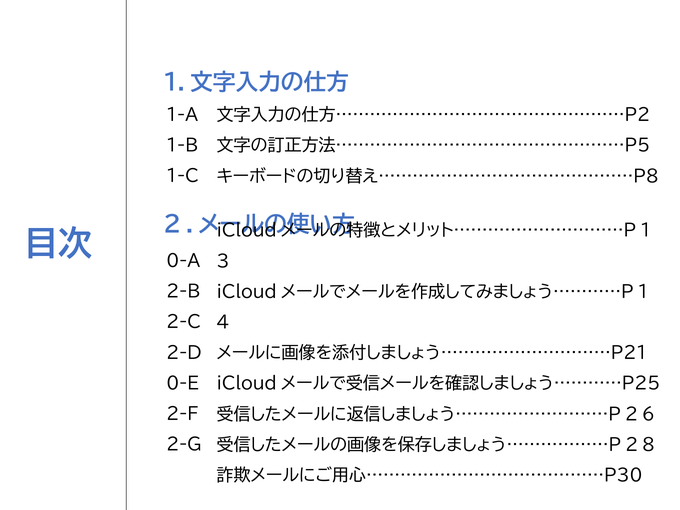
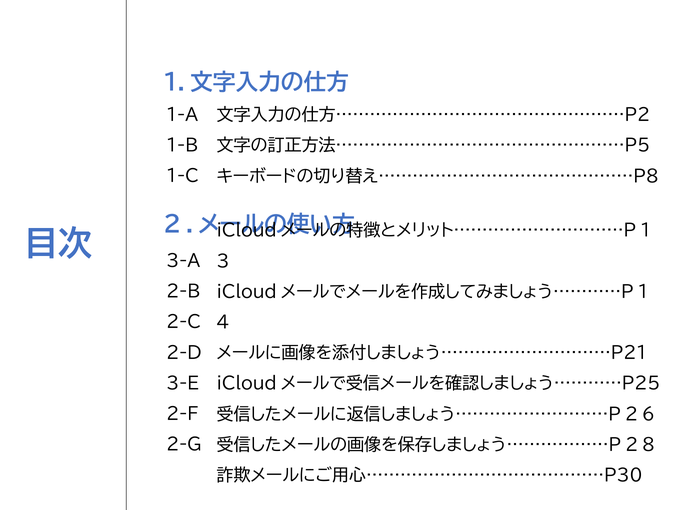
0-A: 0-A -> 3-A (183, 261)
0-E: 0-E -> 3-E (183, 384)
